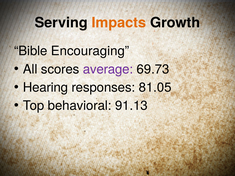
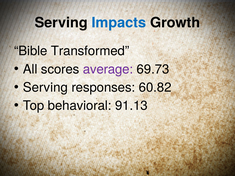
Impacts colour: orange -> blue (119, 23)
Encouraging: Encouraging -> Transformed (90, 51)
Hearing: Hearing -> Serving (45, 88)
81.05: 81.05 -> 60.82 (155, 88)
